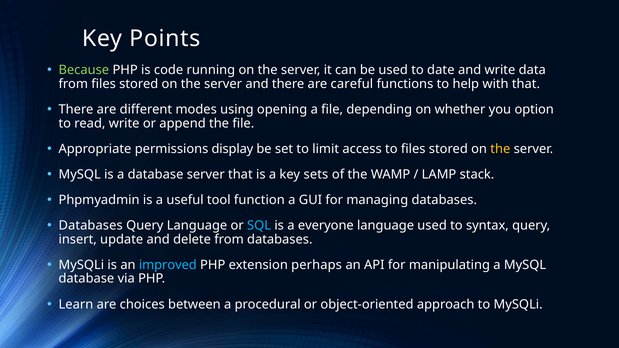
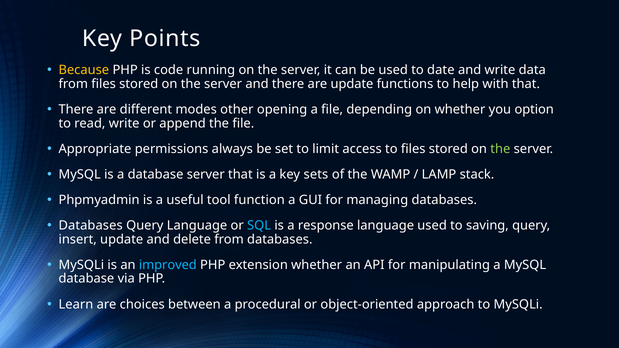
Because colour: light green -> yellow (84, 70)
are careful: careful -> update (352, 84)
using: using -> other (237, 109)
display: display -> always (232, 149)
the colour: yellow -> light green (500, 149)
everyone: everyone -> response (326, 226)
syntax: syntax -> saving (487, 226)
extension perhaps: perhaps -> whether (317, 265)
